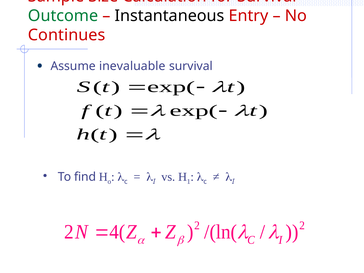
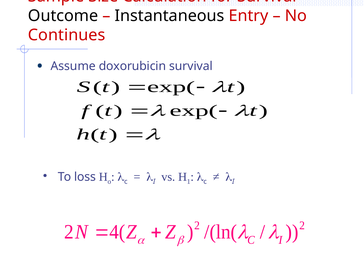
Outcome colour: green -> black (63, 16)
inevaluable: inevaluable -> doxorubicin (132, 66)
find: find -> loss (85, 177)
